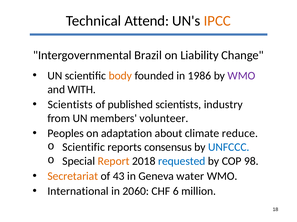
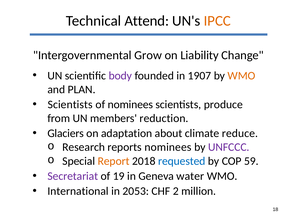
Brazil: Brazil -> Grow (148, 55)
body colour: orange -> purple (120, 76)
1986: 1986 -> 1907 (199, 76)
WMO colour: purple -> orange (241, 76)
WITH: WITH -> PLAN (82, 90)
of published: published -> nominees (130, 105)
industry: industry -> produce (223, 105)
volunteer: volunteer -> reduction (164, 119)
Peoples: Peoples -> Glaciers (66, 134)
Scientific: Scientific -> Research (84, 148)
reports consensus: consensus -> nominees (168, 148)
UNFCCC colour: blue -> purple (229, 148)
98: 98 -> 59 (251, 162)
Secretariat colour: orange -> purple (73, 177)
43: 43 -> 19 (119, 177)
2060: 2060 -> 2053 (136, 192)
6: 6 -> 2 (176, 192)
